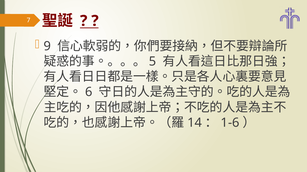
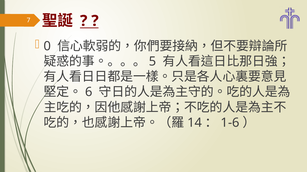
9: 9 -> 0 (47, 46)
